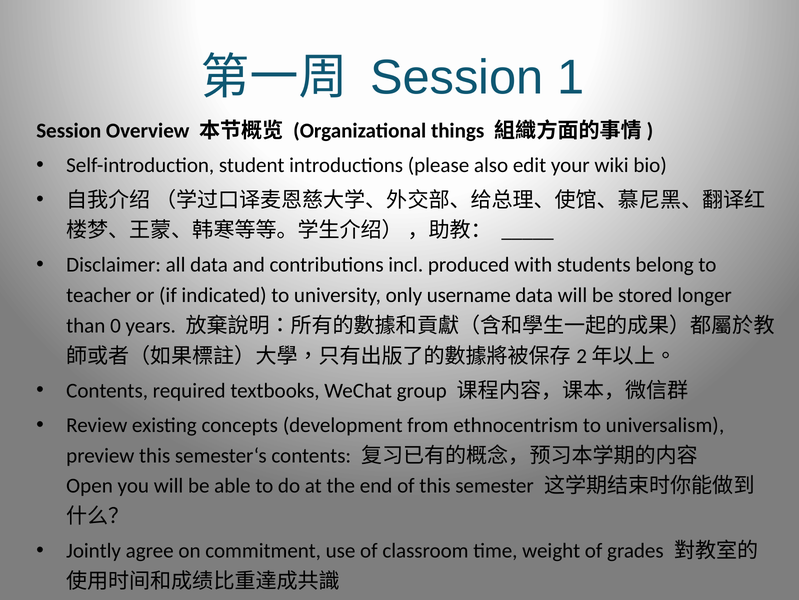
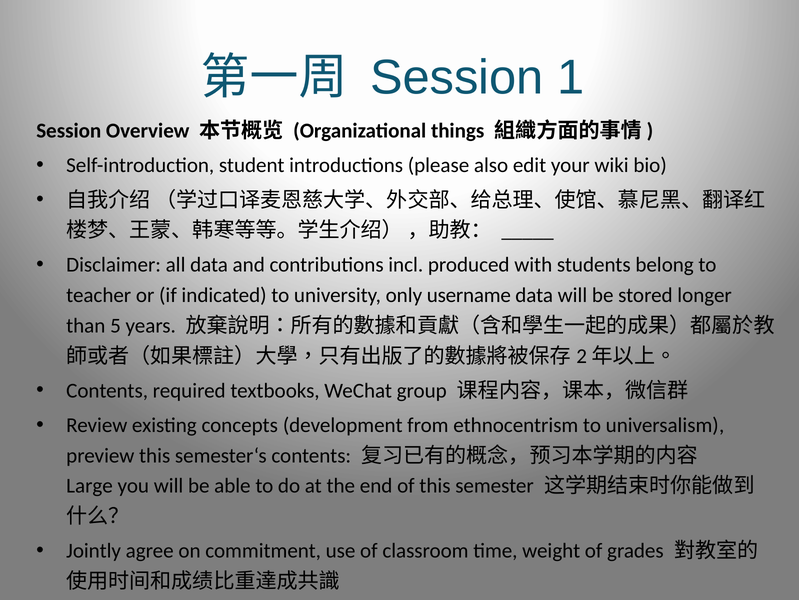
0: 0 -> 5 (115, 325)
Open: Open -> Large (90, 485)
